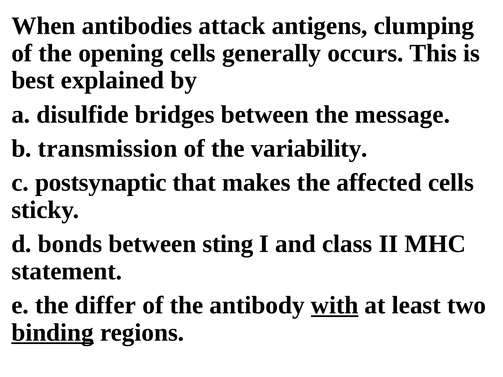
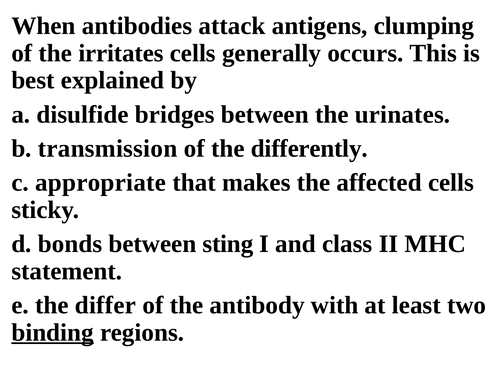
opening: opening -> irritates (121, 53)
message: message -> urinates (403, 114)
variability: variability -> differently (309, 149)
postsynaptic: postsynaptic -> appropriate (101, 183)
with underline: present -> none (335, 305)
